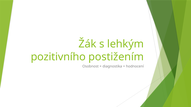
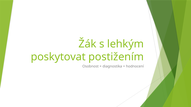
pozitivního: pozitivního -> poskytovat (58, 57)
